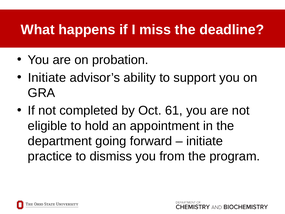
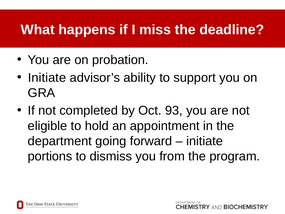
61: 61 -> 93 (174, 110)
practice: practice -> portions (50, 156)
